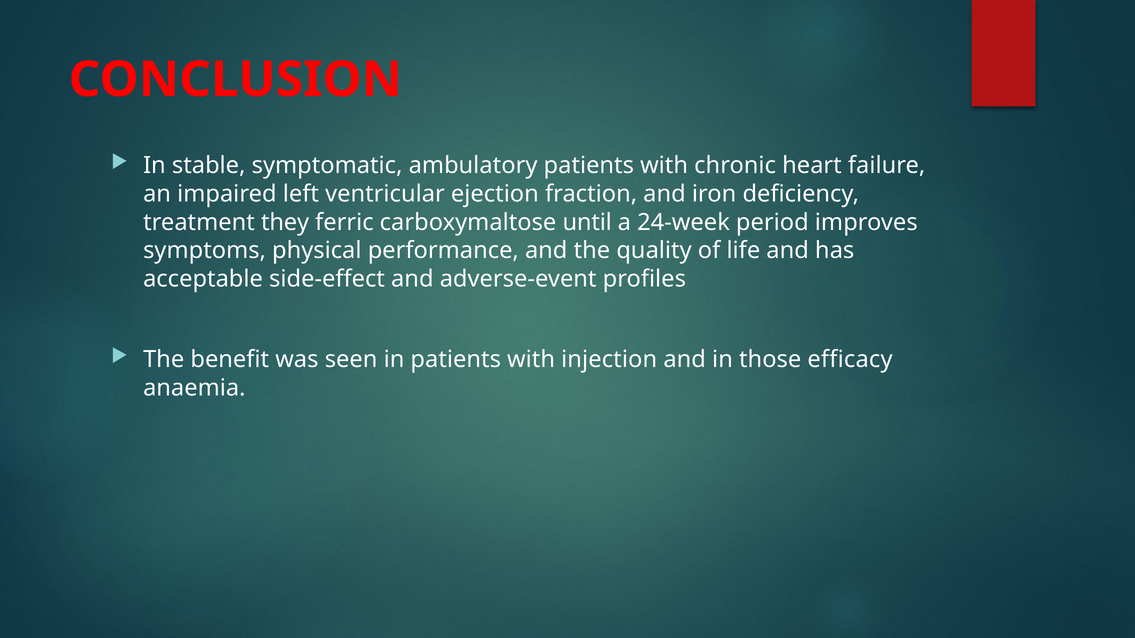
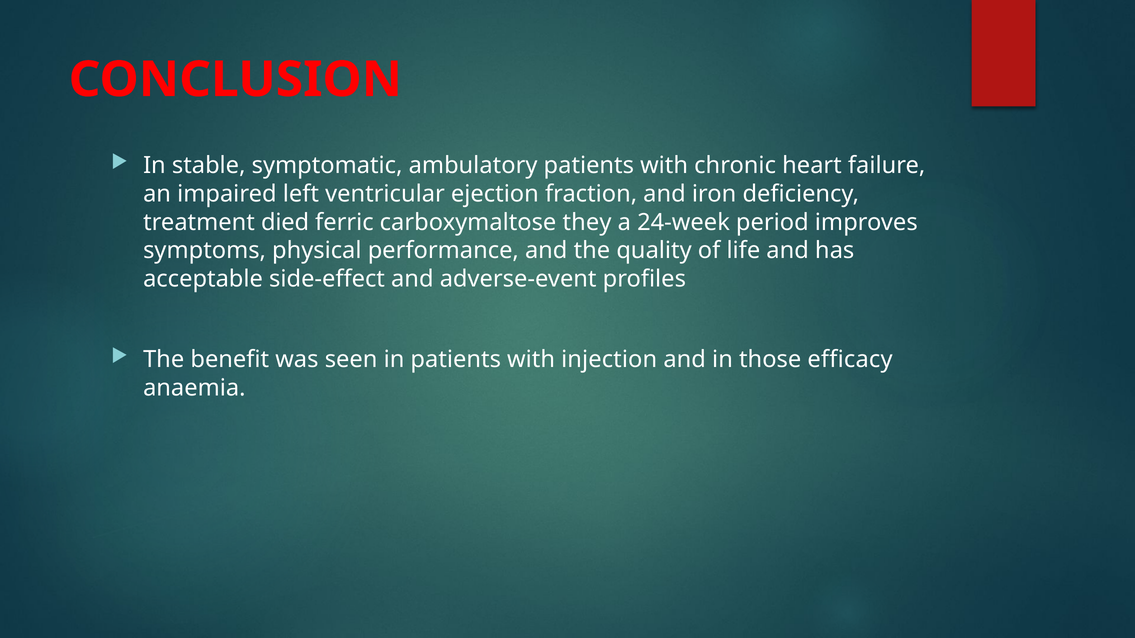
they: they -> died (285, 222)
until: until -> they (587, 222)
